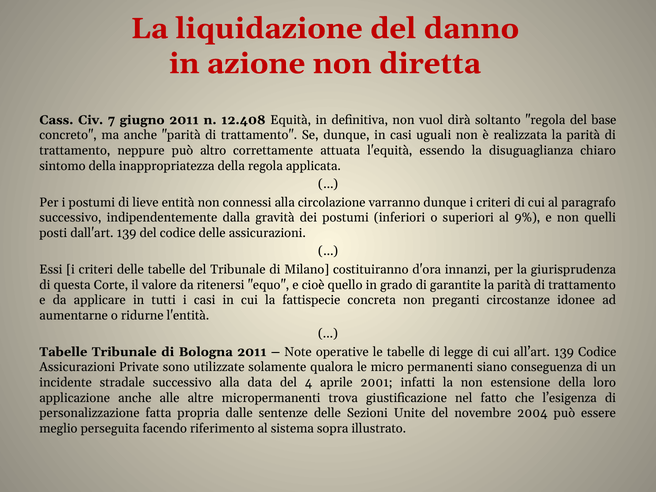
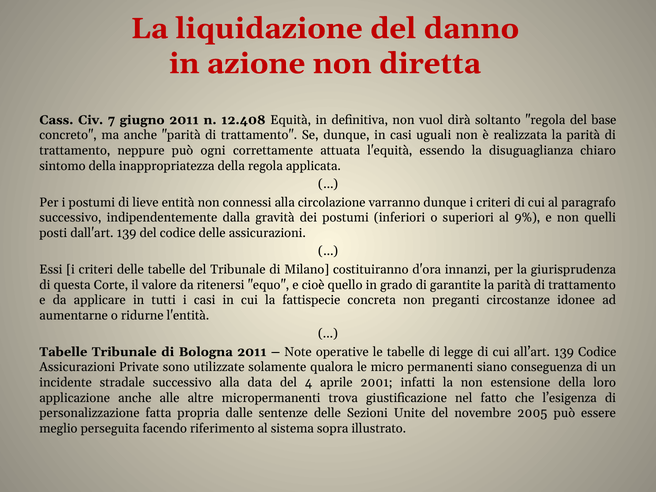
altro: altro -> ogni (213, 151)
2004: 2004 -> 2005 (532, 413)
